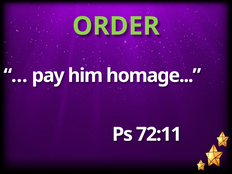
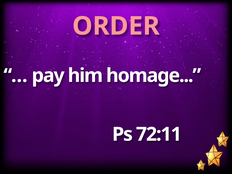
ORDER colour: light green -> pink (116, 26)
